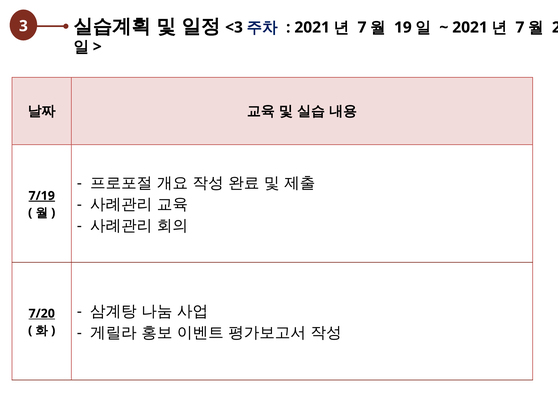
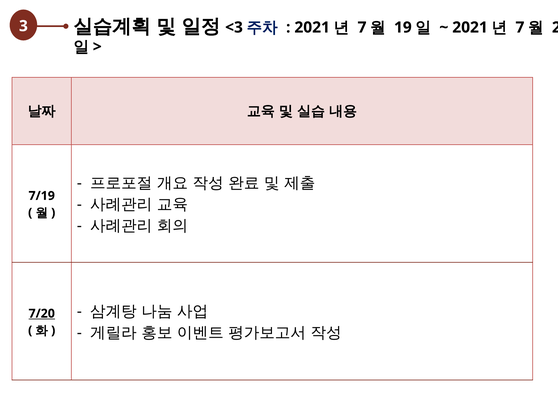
7/19 underline: present -> none (42, 196)
